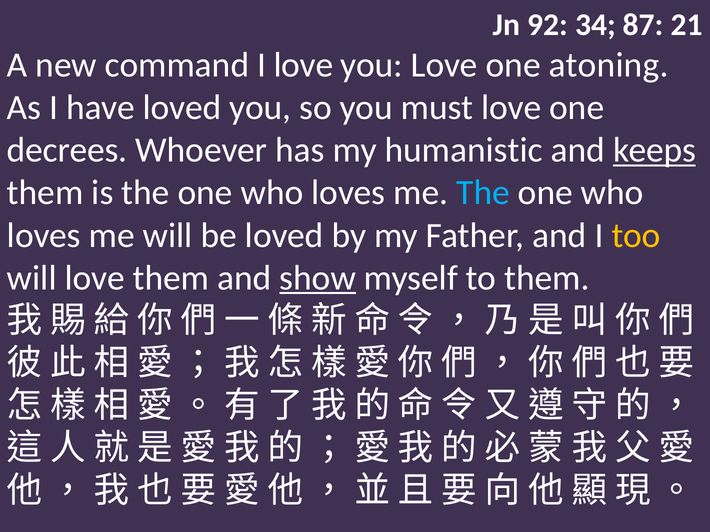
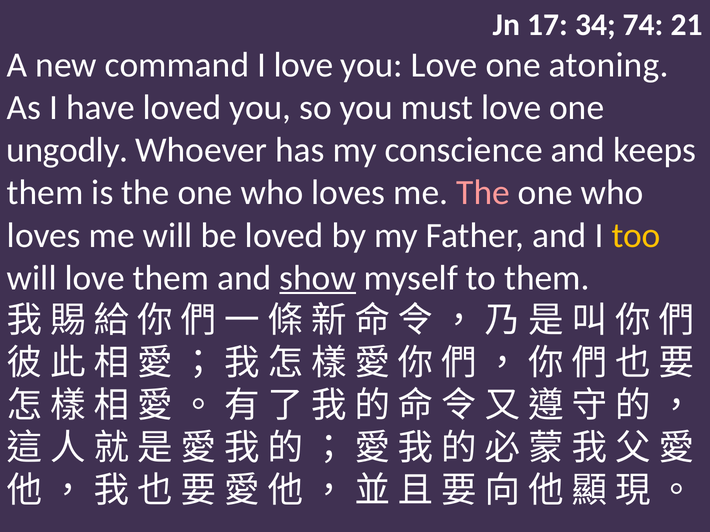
92: 92 -> 17 (548, 25)
87: 87 -> 74 (643, 25)
decrees: decrees -> ungodly (67, 150)
humanistic: humanistic -> conscience (464, 150)
keeps underline: present -> none (655, 150)
The colour: light blue -> pink (483, 193)
